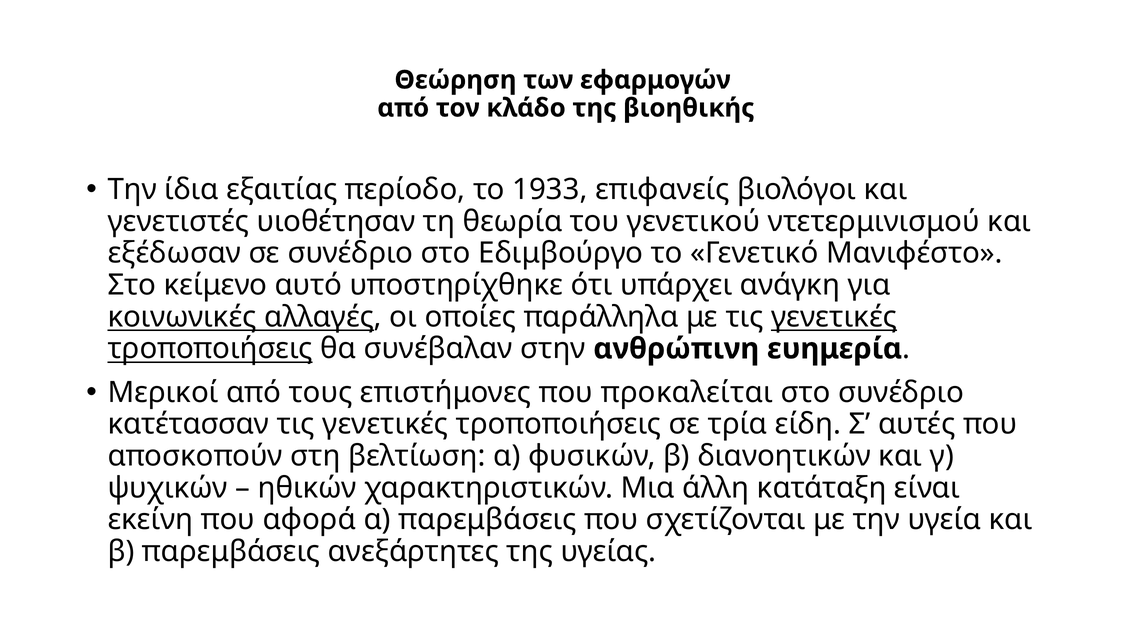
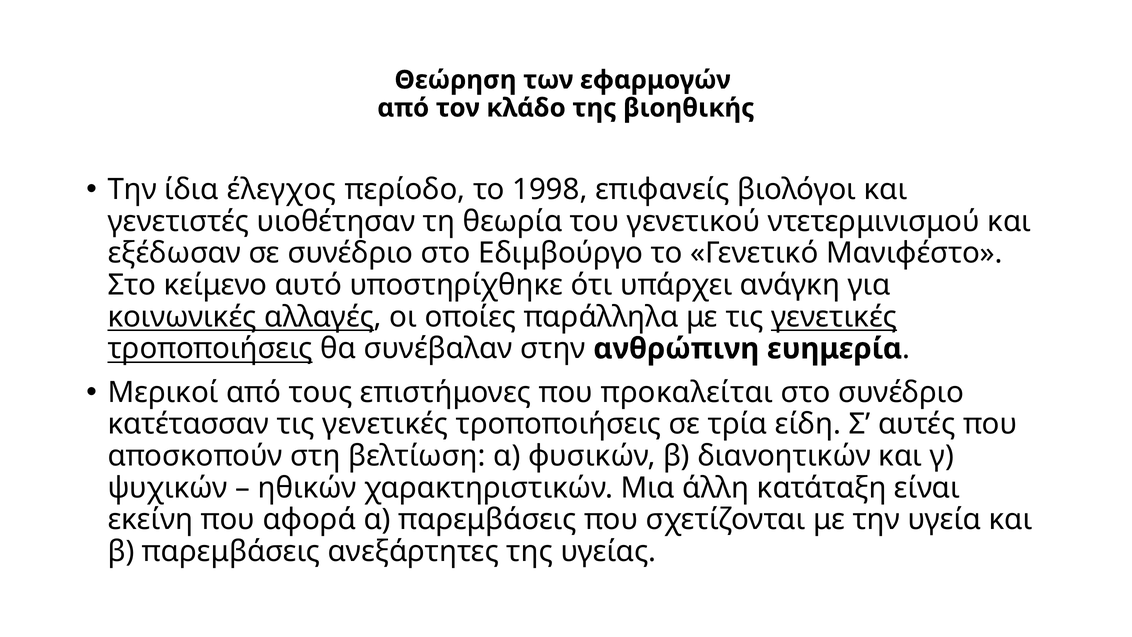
εξαιτίας: εξαιτίας -> έλεγχος (281, 189)
1933: 1933 -> 1998 (550, 189)
